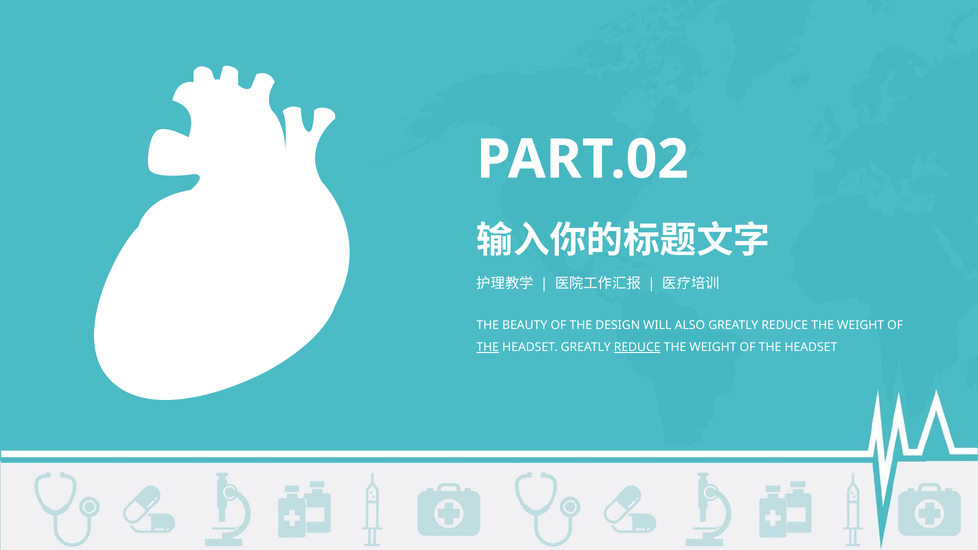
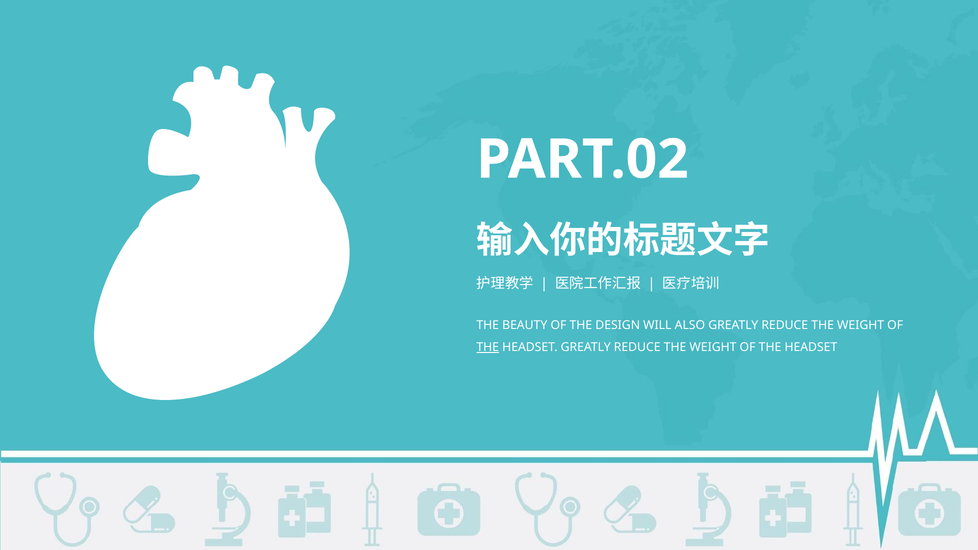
REDUCE underline: present -> none (637, 347)
